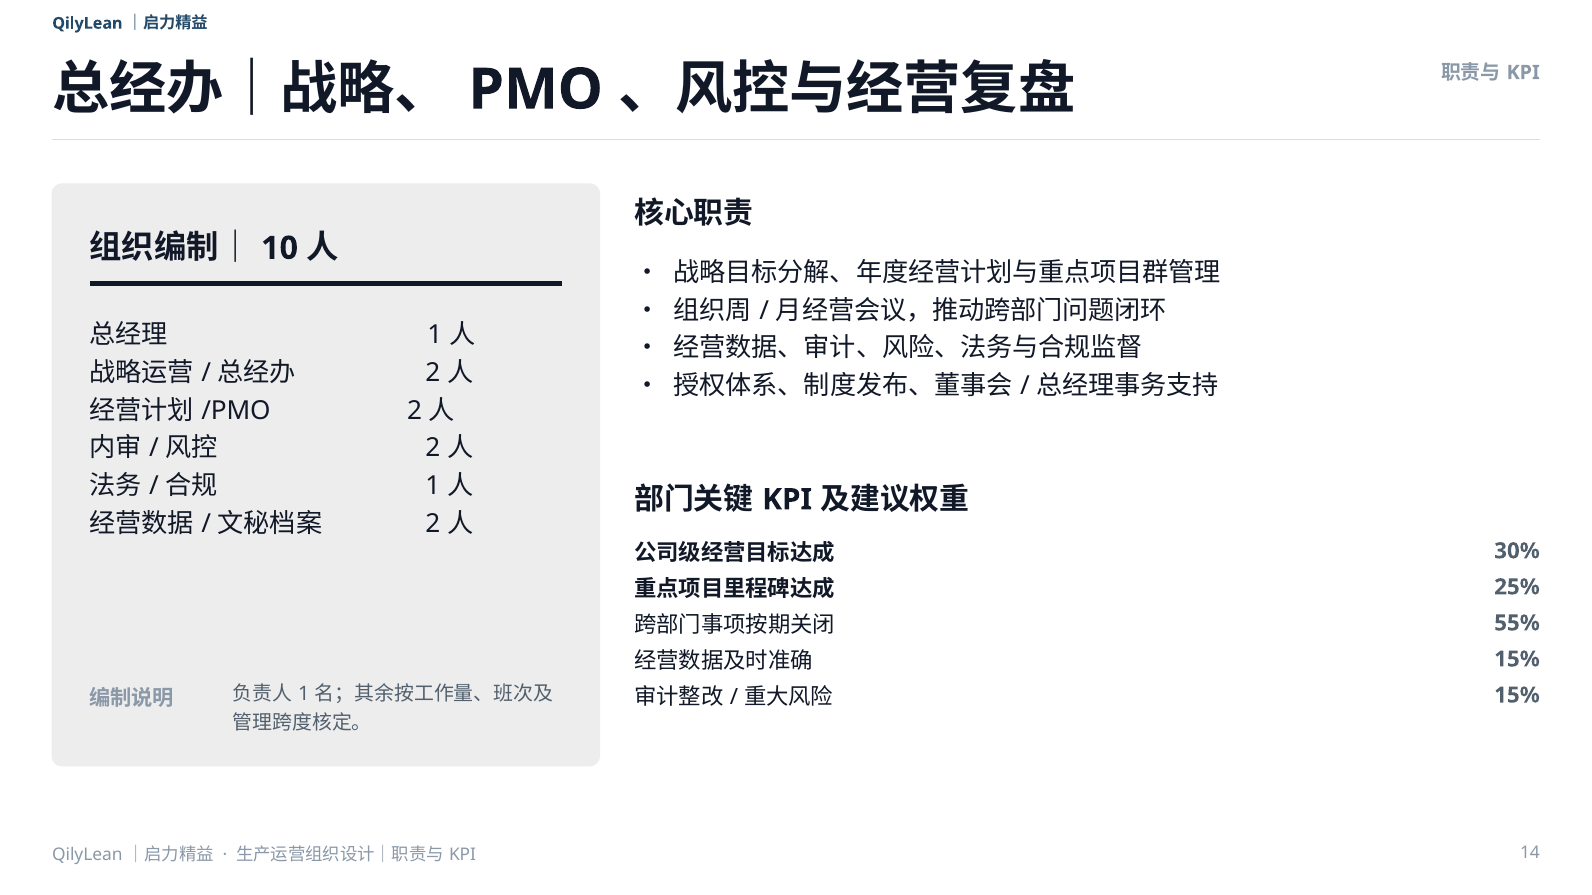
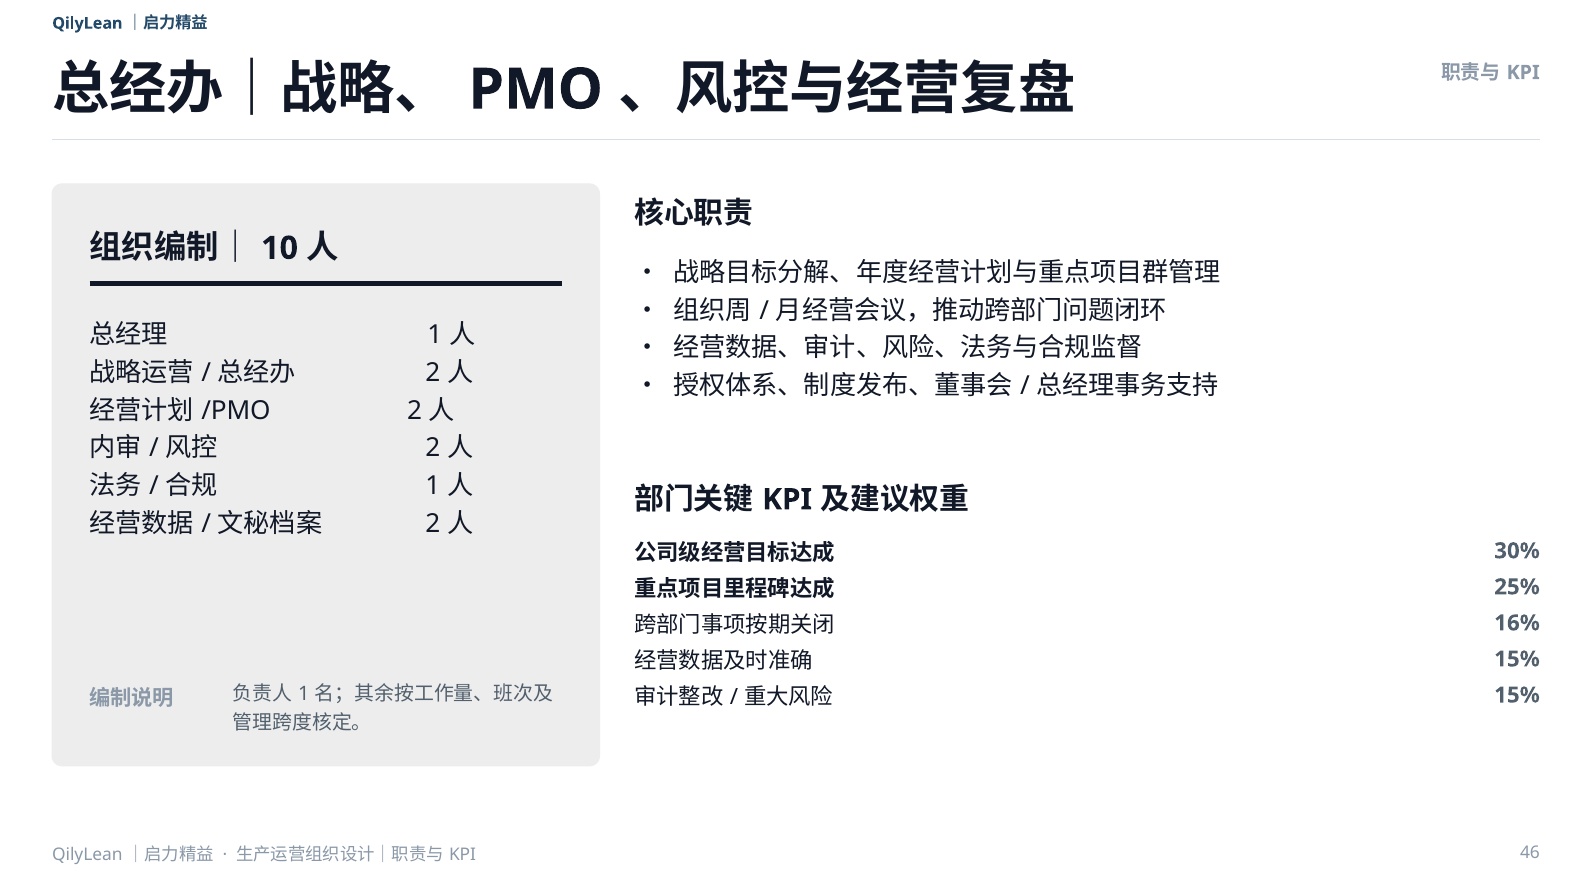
55%: 55% -> 16% (1517, 623)
14: 14 -> 46 (1530, 854)
